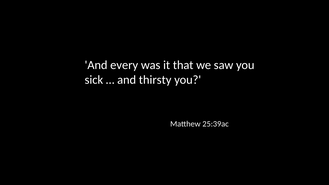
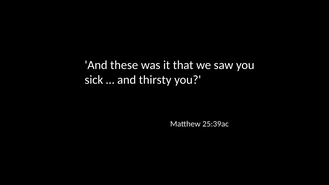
every: every -> these (124, 65)
